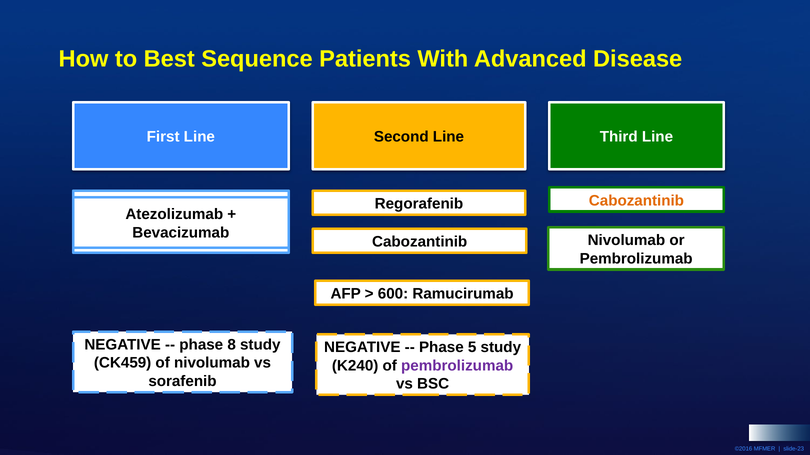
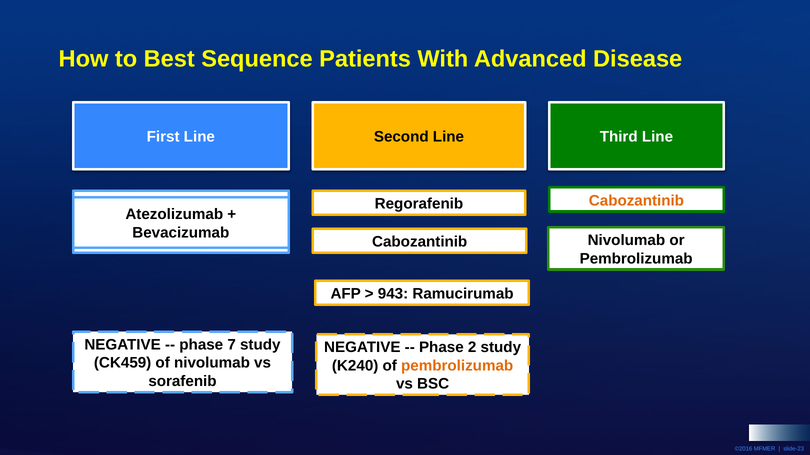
600: 600 -> 943 (393, 294)
8: 8 -> 7 (232, 345)
5: 5 -> 2 (472, 348)
pembrolizumab colour: purple -> orange (457, 366)
